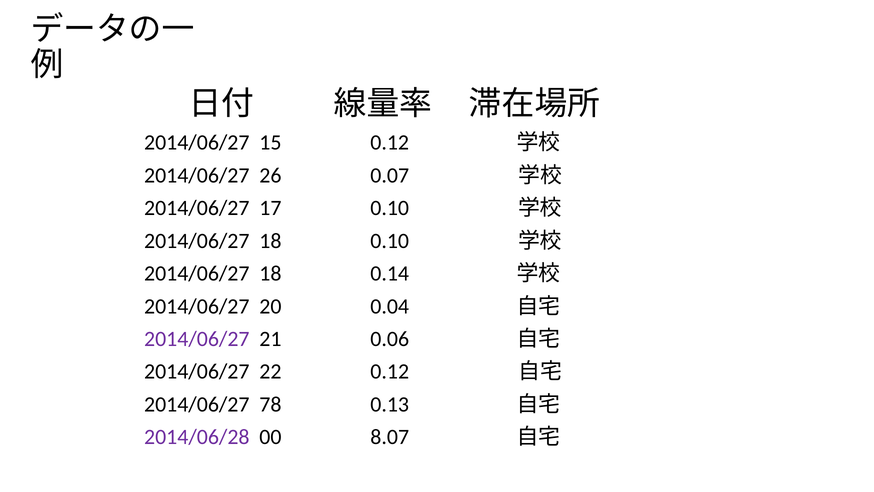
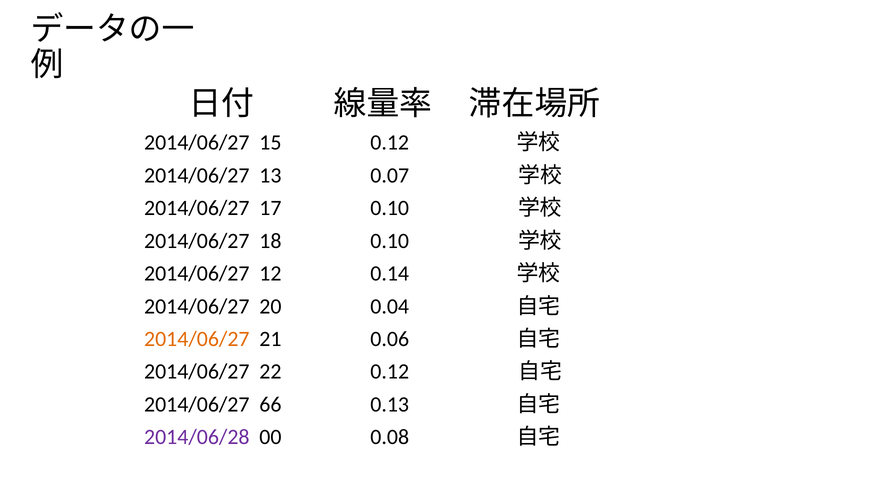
26: 26 -> 13 (270, 175)
18: 18 -> 12 (270, 273)
2014/06/27 colour: purple -> orange (197, 339)
78: 78 -> 66 (270, 404)
8.07: 8.07 -> 0.08 (390, 437)
